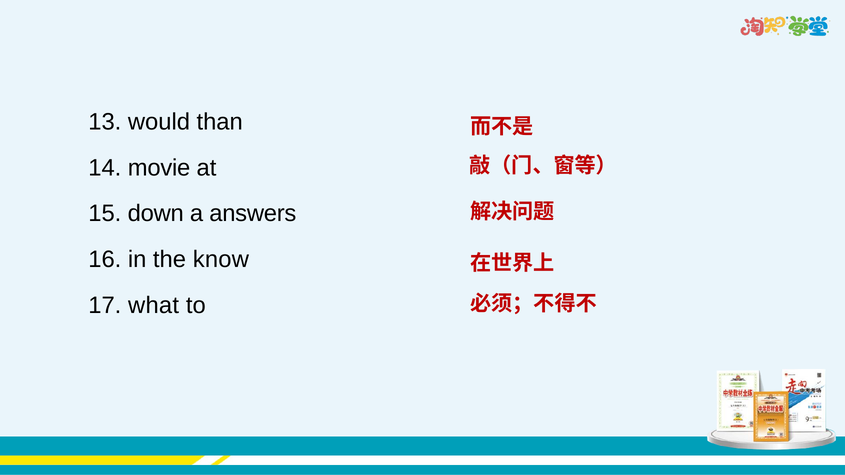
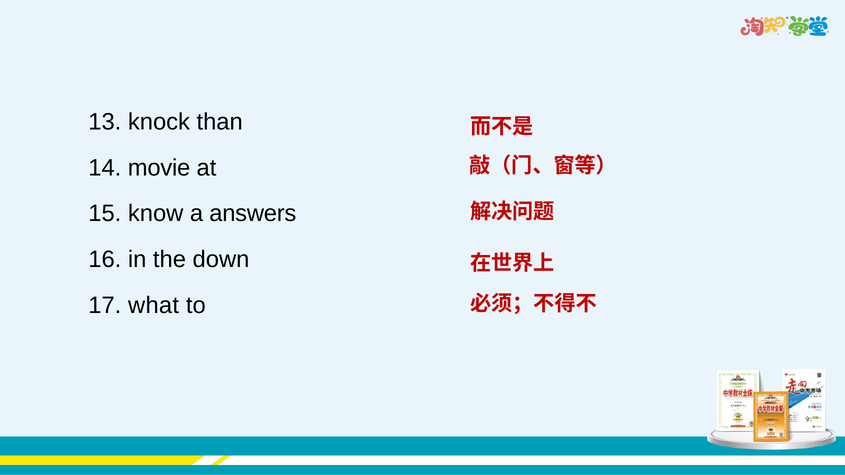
would: would -> knock (159, 122)
down: down -> know (156, 214)
know: know -> down (221, 260)
